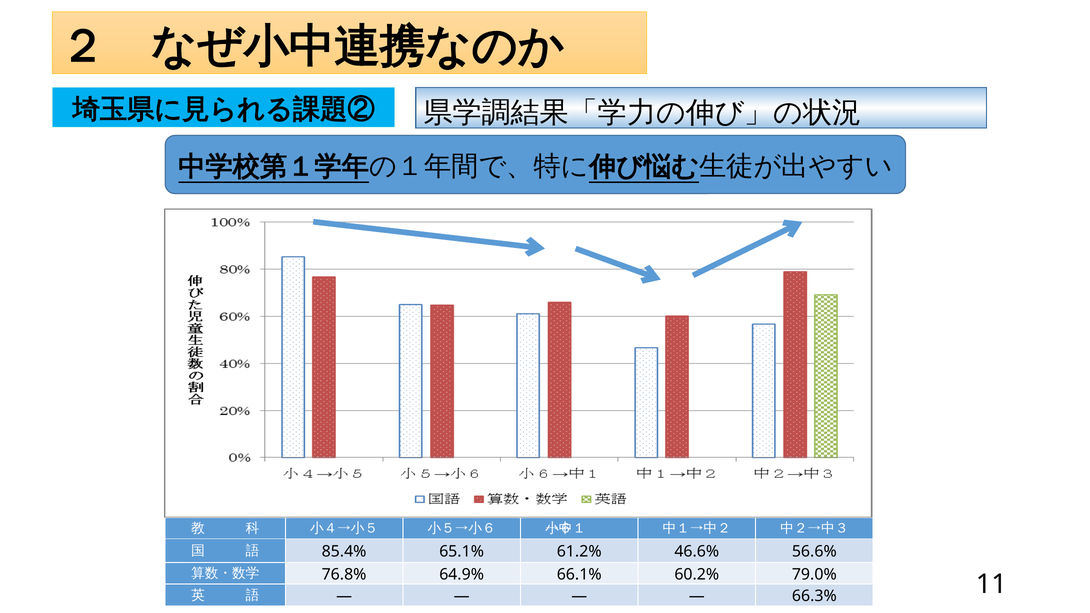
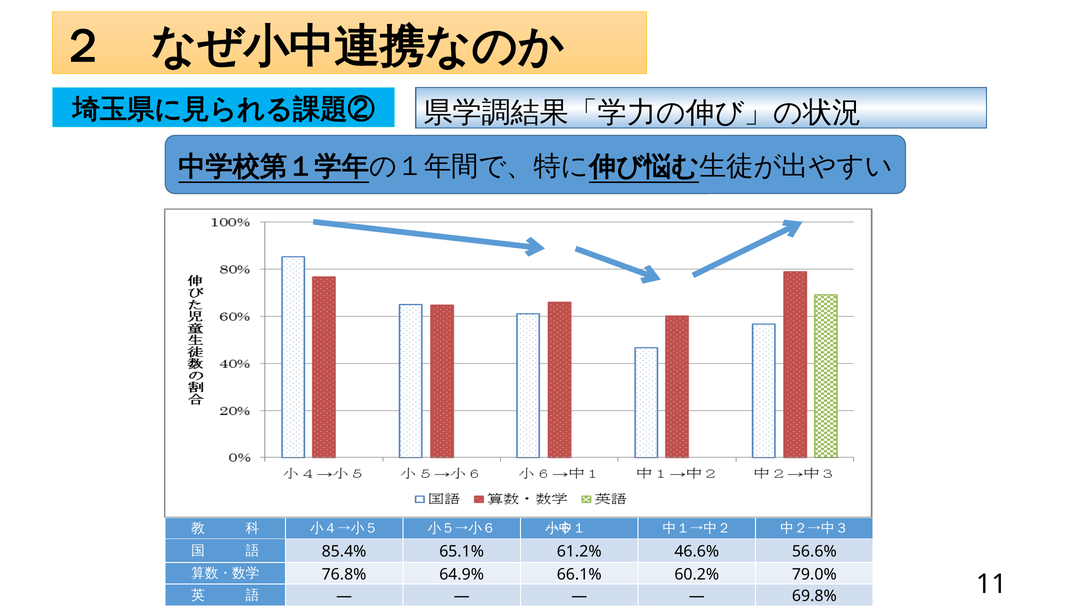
66.3%: 66.3% -> 69.8% (814, 596)
